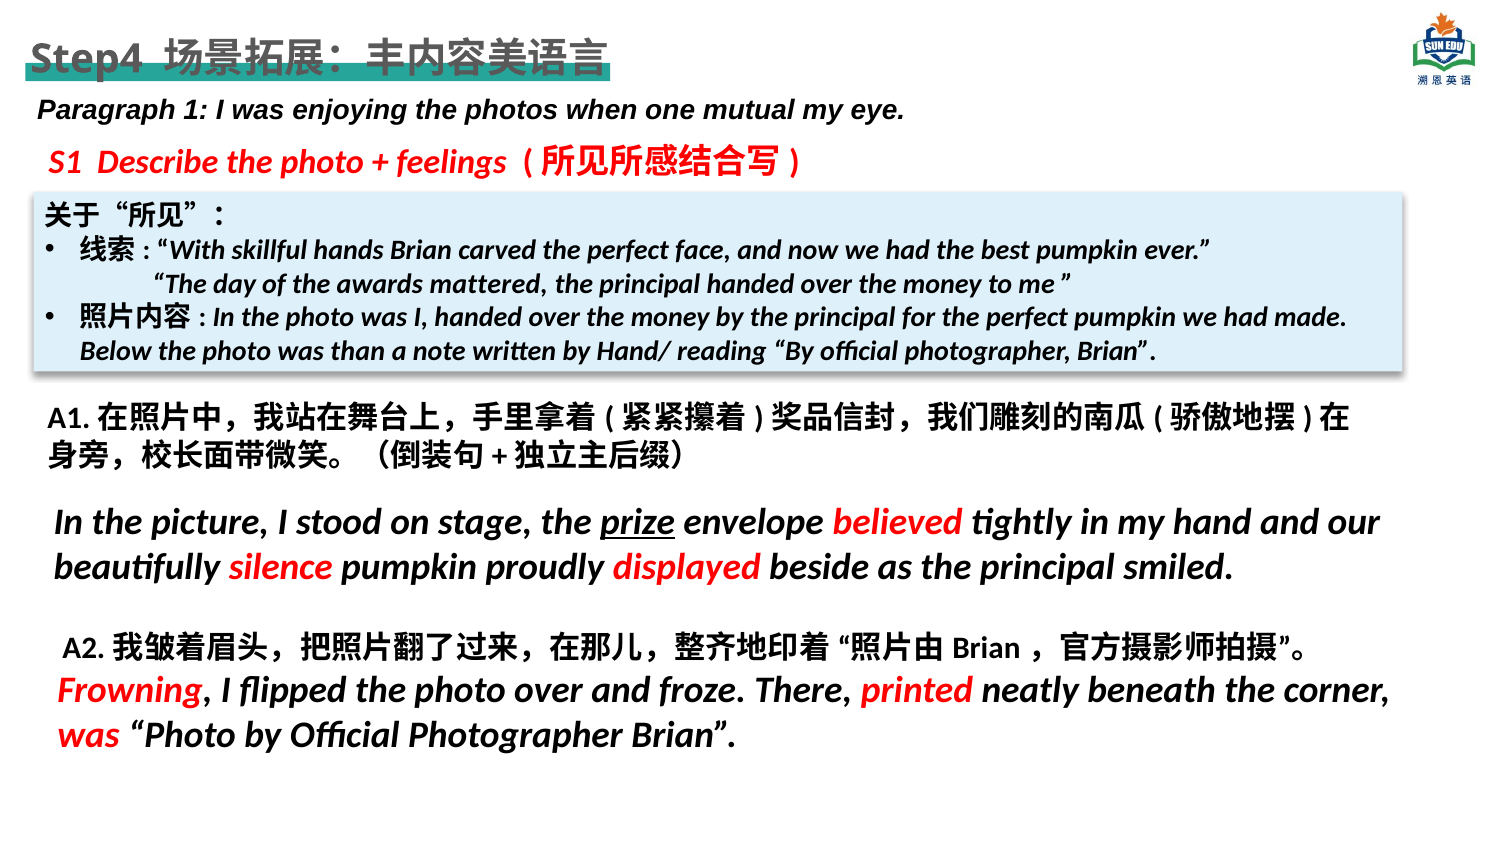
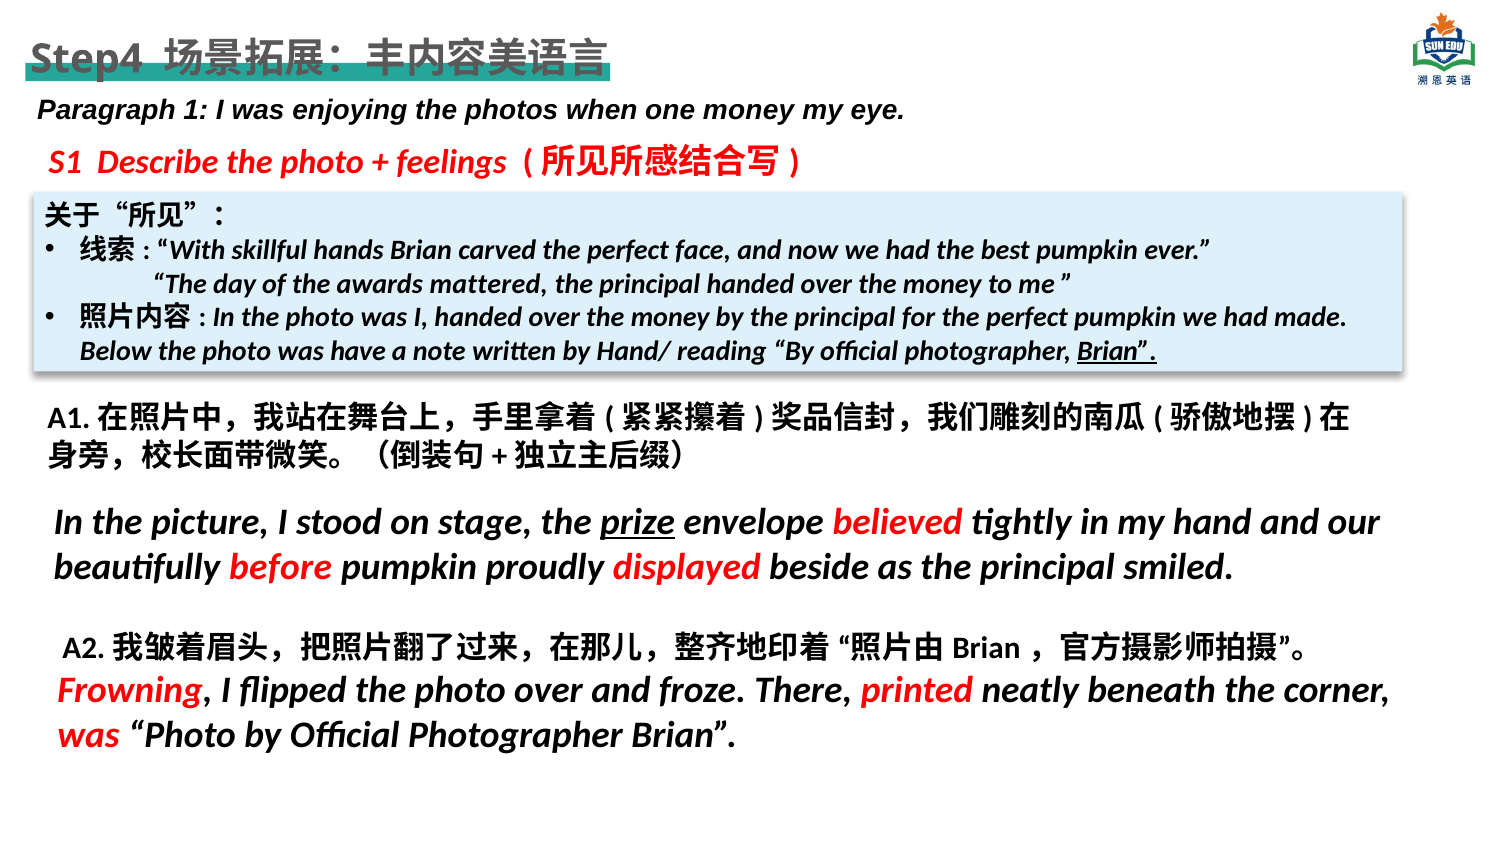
one mutual: mutual -> money (749, 111)
than: than -> have (358, 351)
Brian underline: none -> present (1117, 351)
silence: silence -> before (281, 567)
